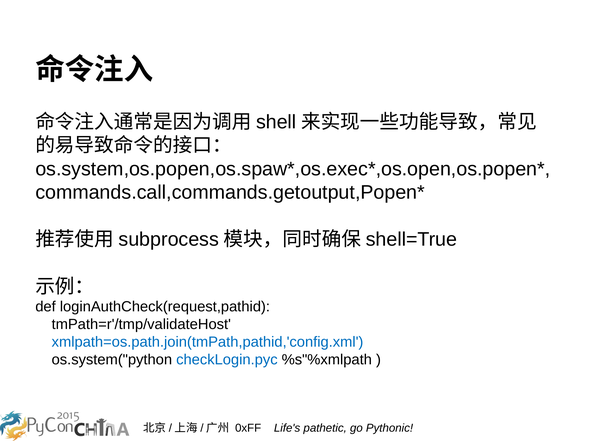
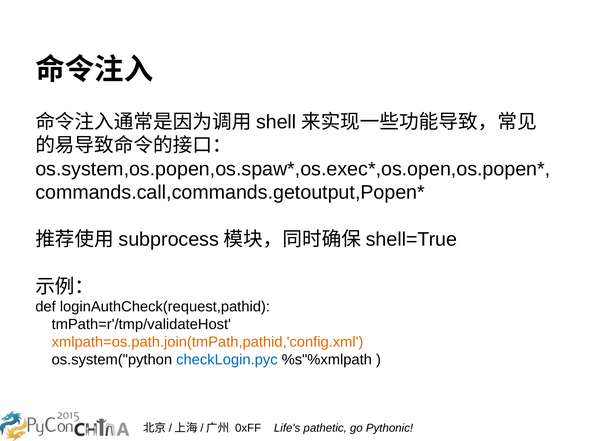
xmlpath=os.path.join(tmPath,pathid,'config.xml colour: blue -> orange (208, 343)
